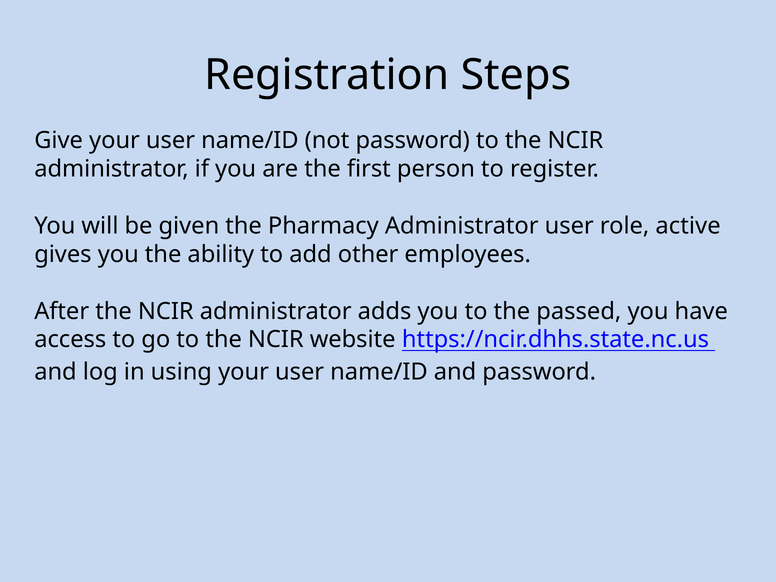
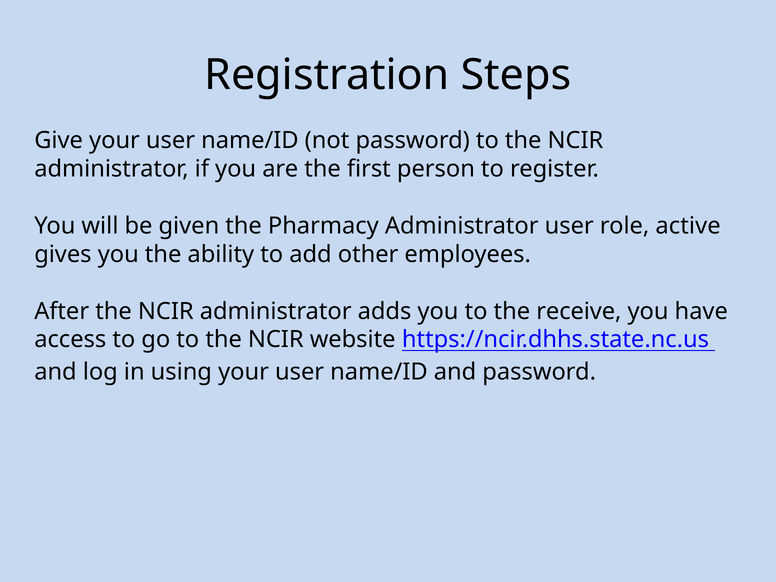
passed: passed -> receive (579, 311)
